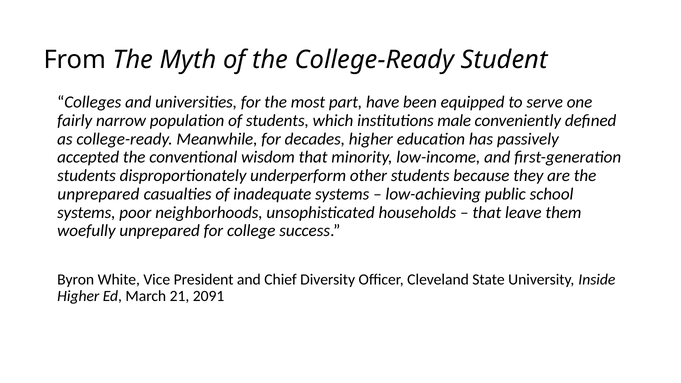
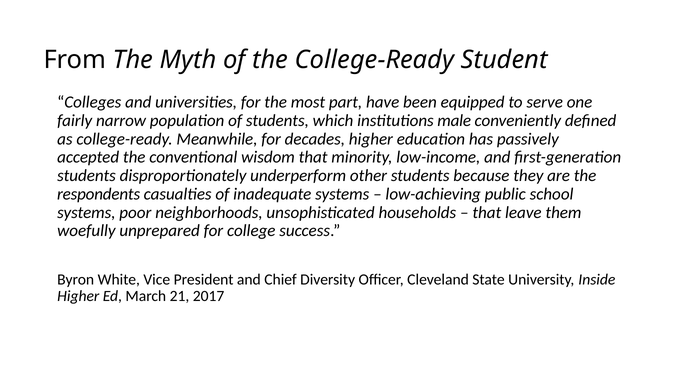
unprepared: unprepared -> respondents (99, 194)
2091: 2091 -> 2017 (209, 296)
